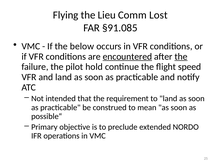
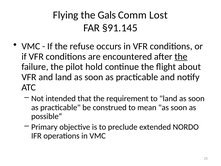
Lieu: Lieu -> Gals (107, 15)
§91.085: §91.085 -> §91.145 (120, 28)
below: below -> refuse (82, 46)
encountered underline: present -> none (127, 56)
speed: speed -> about (190, 67)
